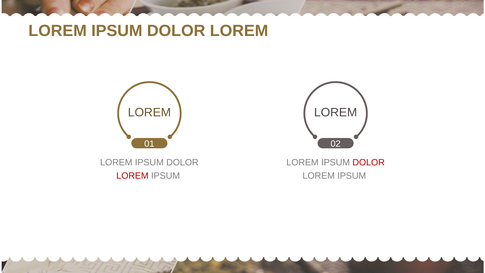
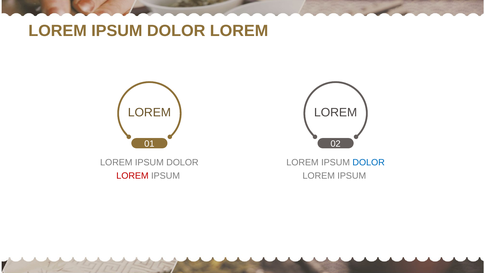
DOLOR colour: red -> blue (369, 162)
